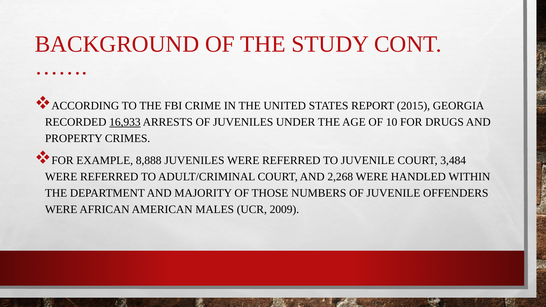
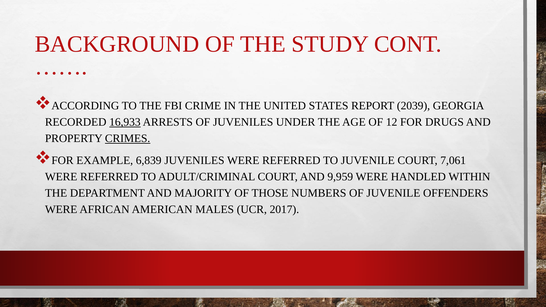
2015: 2015 -> 2039 (413, 106)
10: 10 -> 12 (392, 122)
CRIMES underline: none -> present (128, 138)
8,888: 8,888 -> 6,839 (149, 161)
3,484: 3,484 -> 7,061 (453, 161)
2,268: 2,268 -> 9,959 (340, 177)
2009: 2009 -> 2017 (284, 210)
